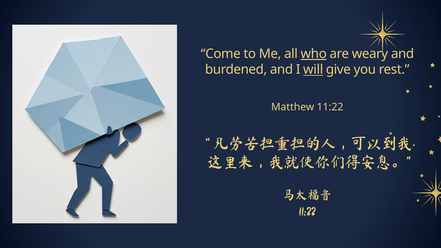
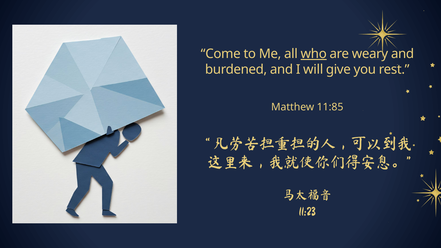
will underline: present -> none (313, 70)
Matthew 11:22: 11:22 -> 11:85 (330, 107)
11:22: 11:22 -> 11:23 (307, 213)
